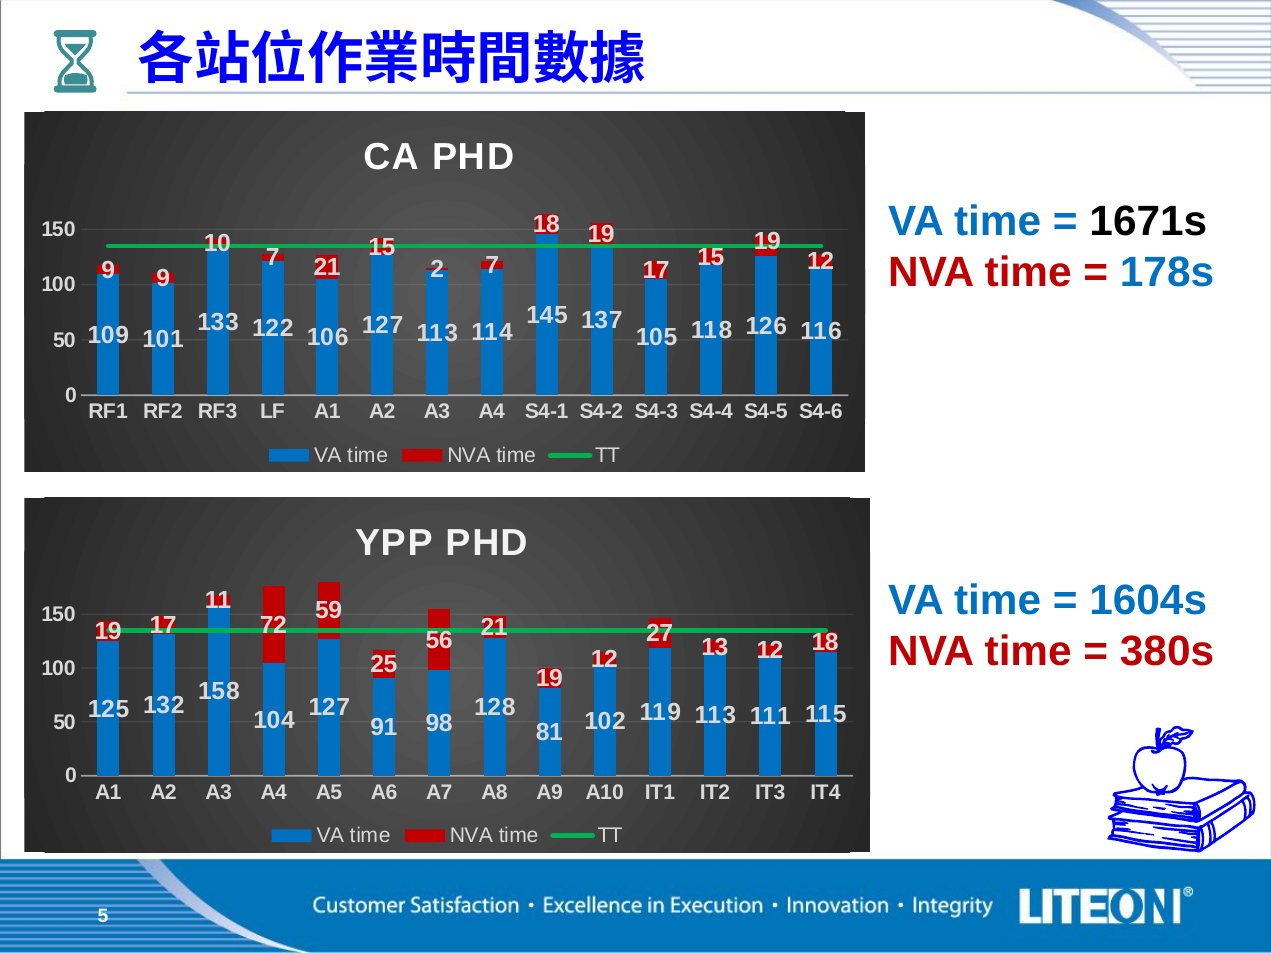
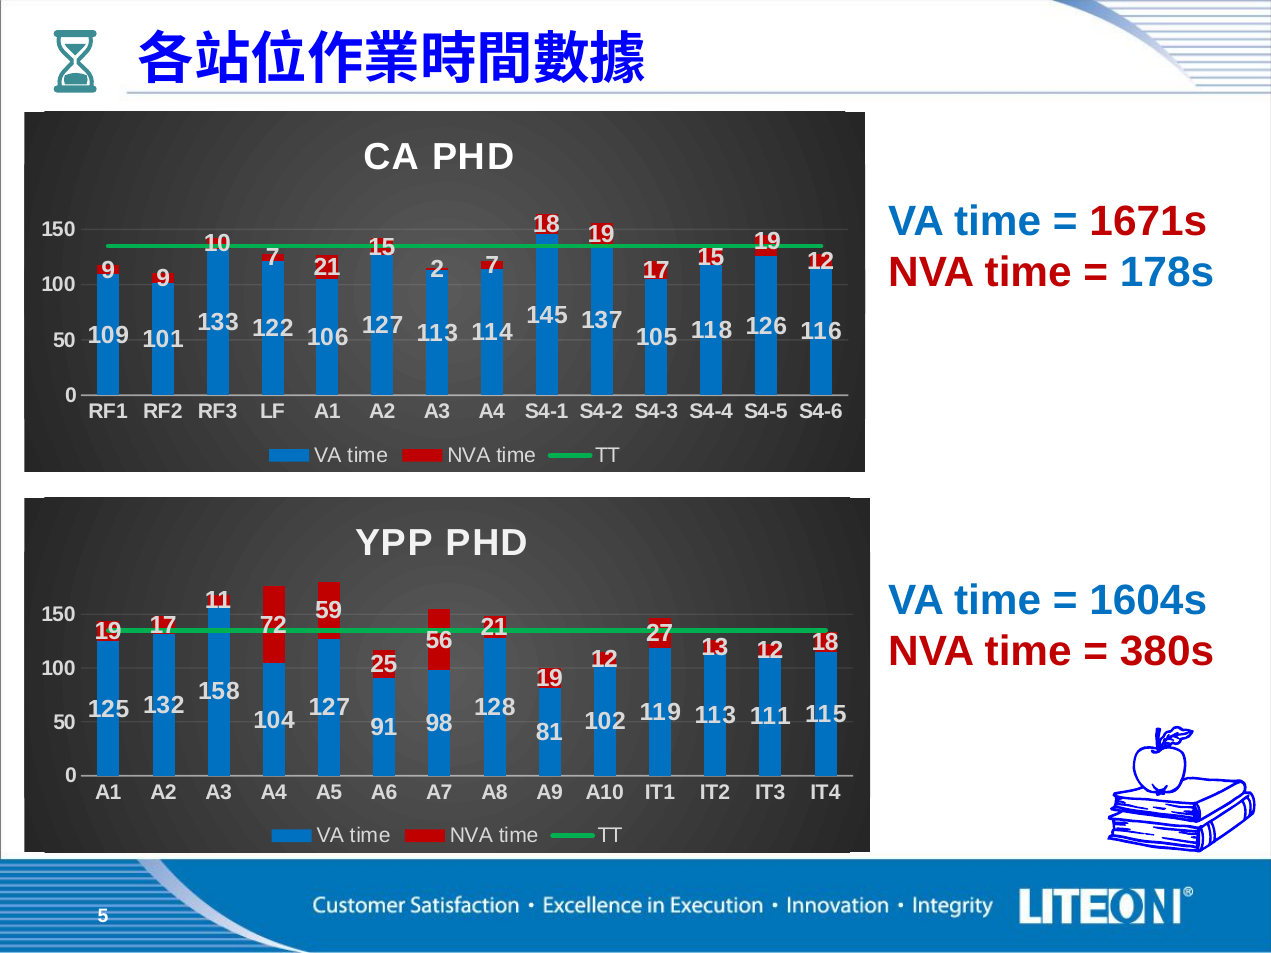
1671s colour: black -> red (1148, 221)
